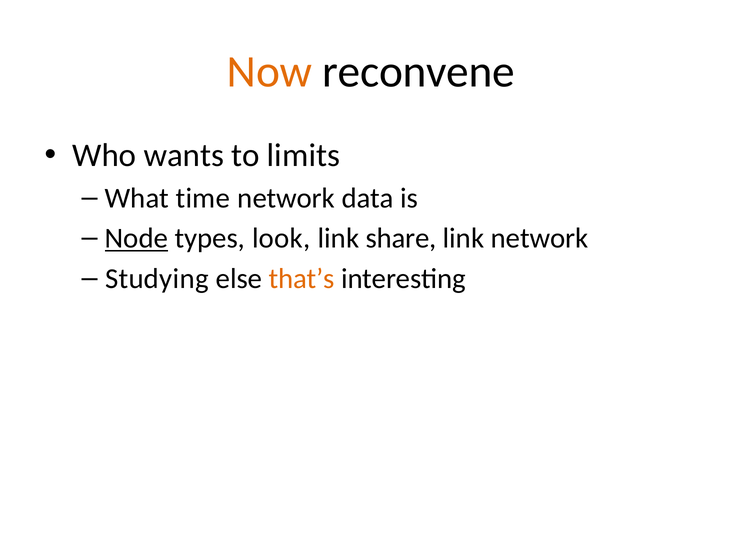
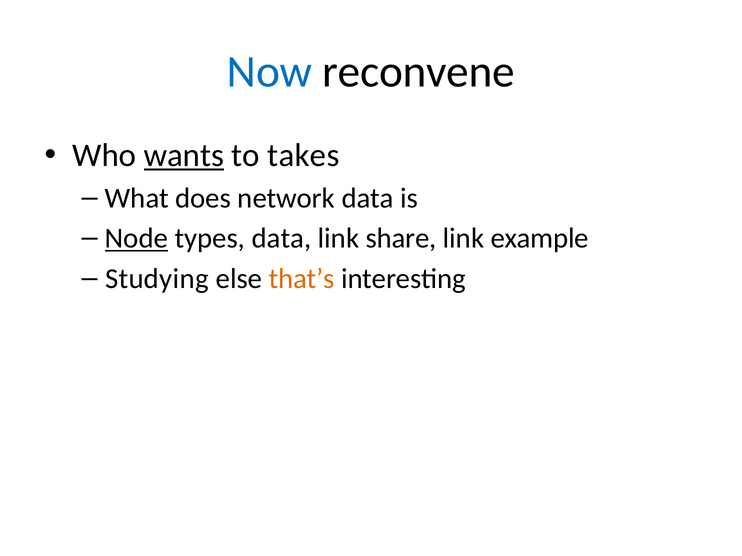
Now colour: orange -> blue (270, 72)
wants underline: none -> present (184, 156)
limits: limits -> takes (303, 156)
time: time -> does (203, 198)
types look: look -> data (281, 239)
link network: network -> example (540, 239)
